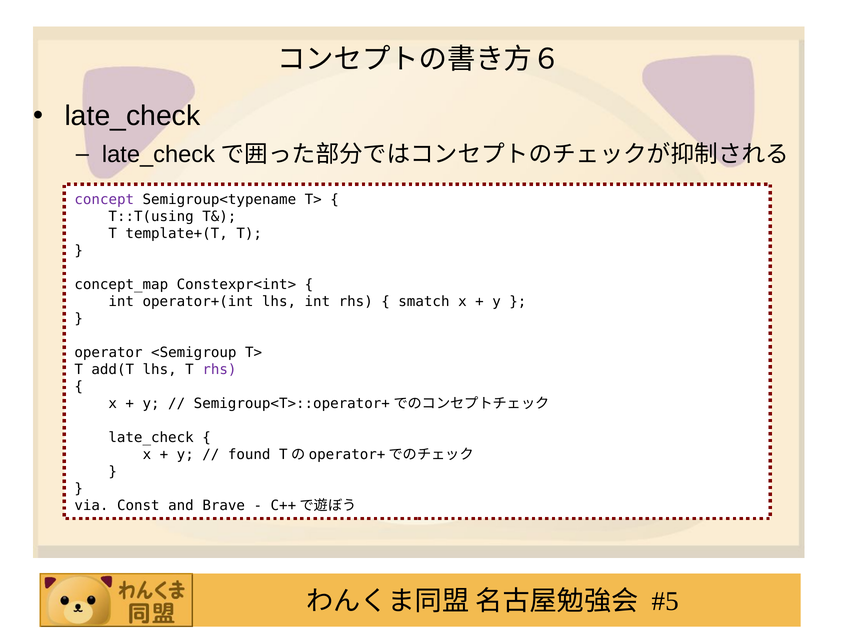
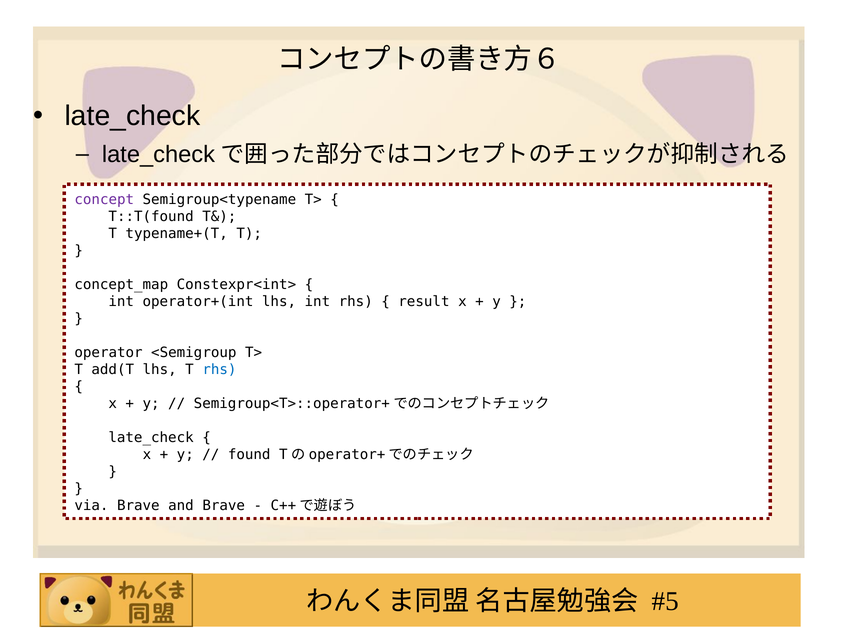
T::T(using: T::T(using -> T::T(found (151, 217)
template+(T: template+(T -> typename+(T (177, 234)
smatch: smatch -> result (424, 302)
rhs colour: purple -> blue (219, 370)
via Const: Const -> Brave (138, 506)
